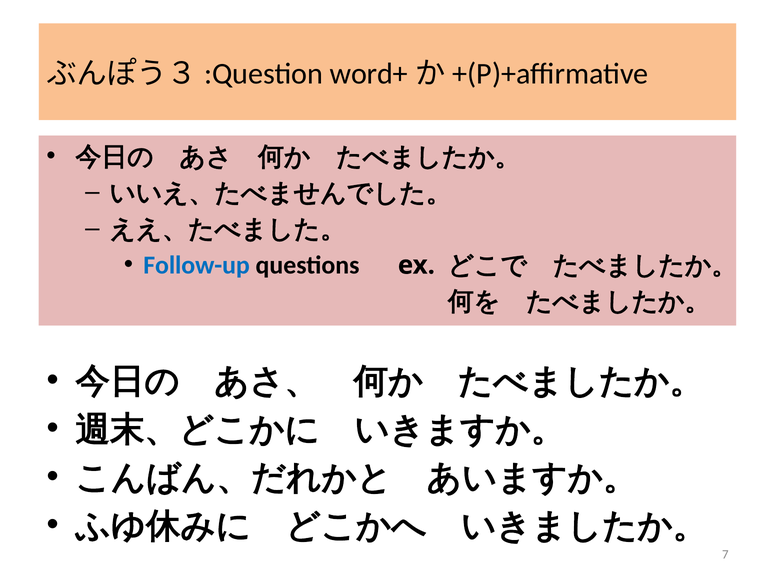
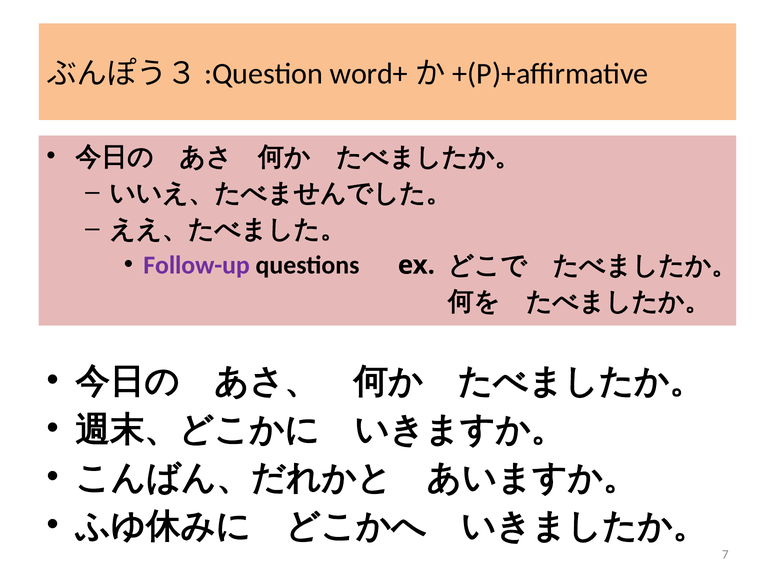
Follow-up colour: blue -> purple (197, 265)
